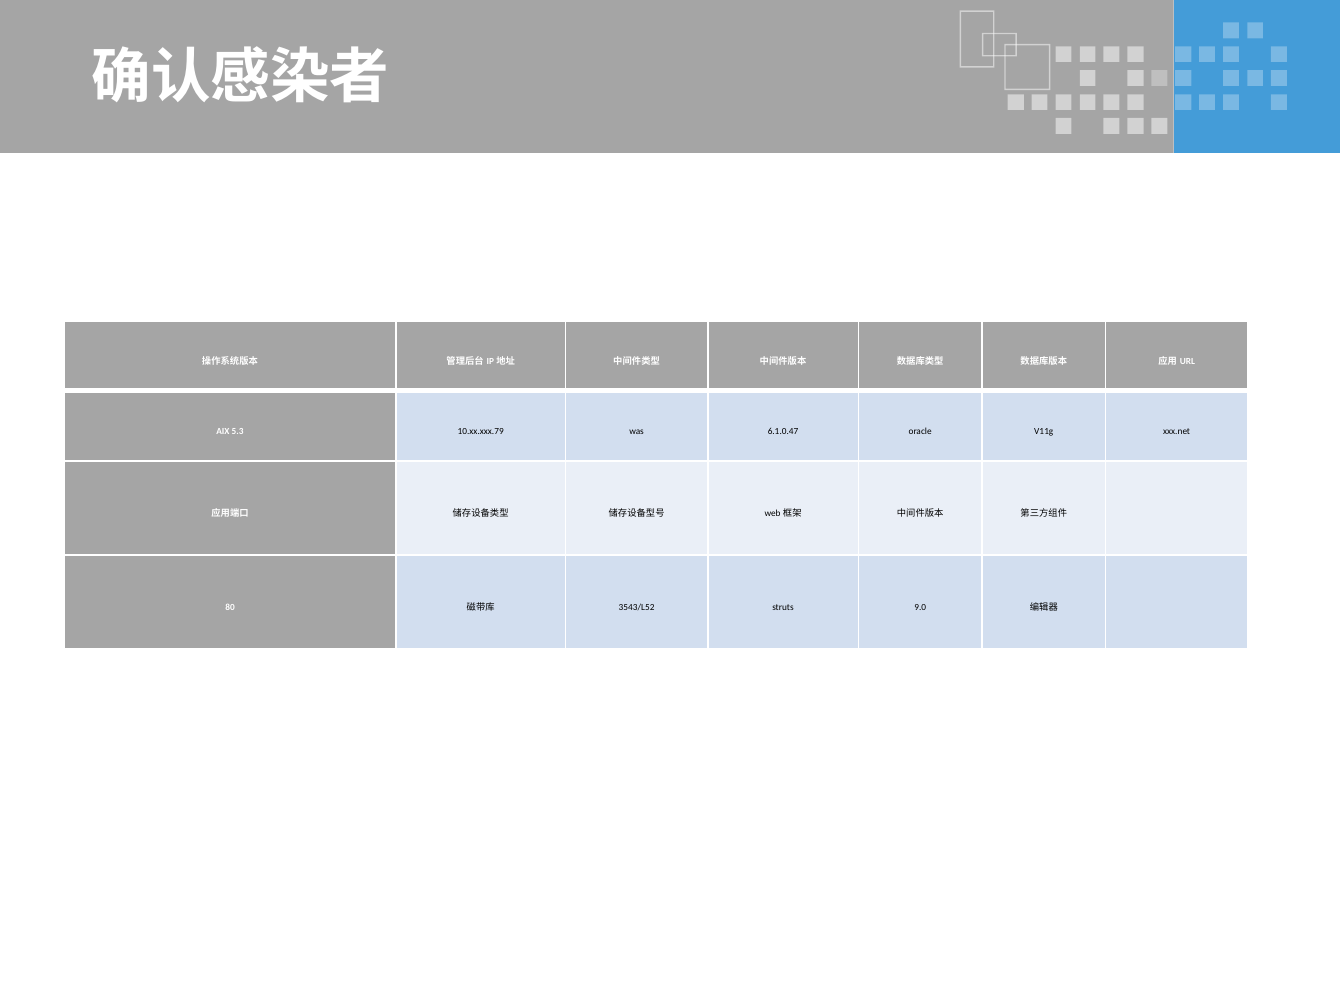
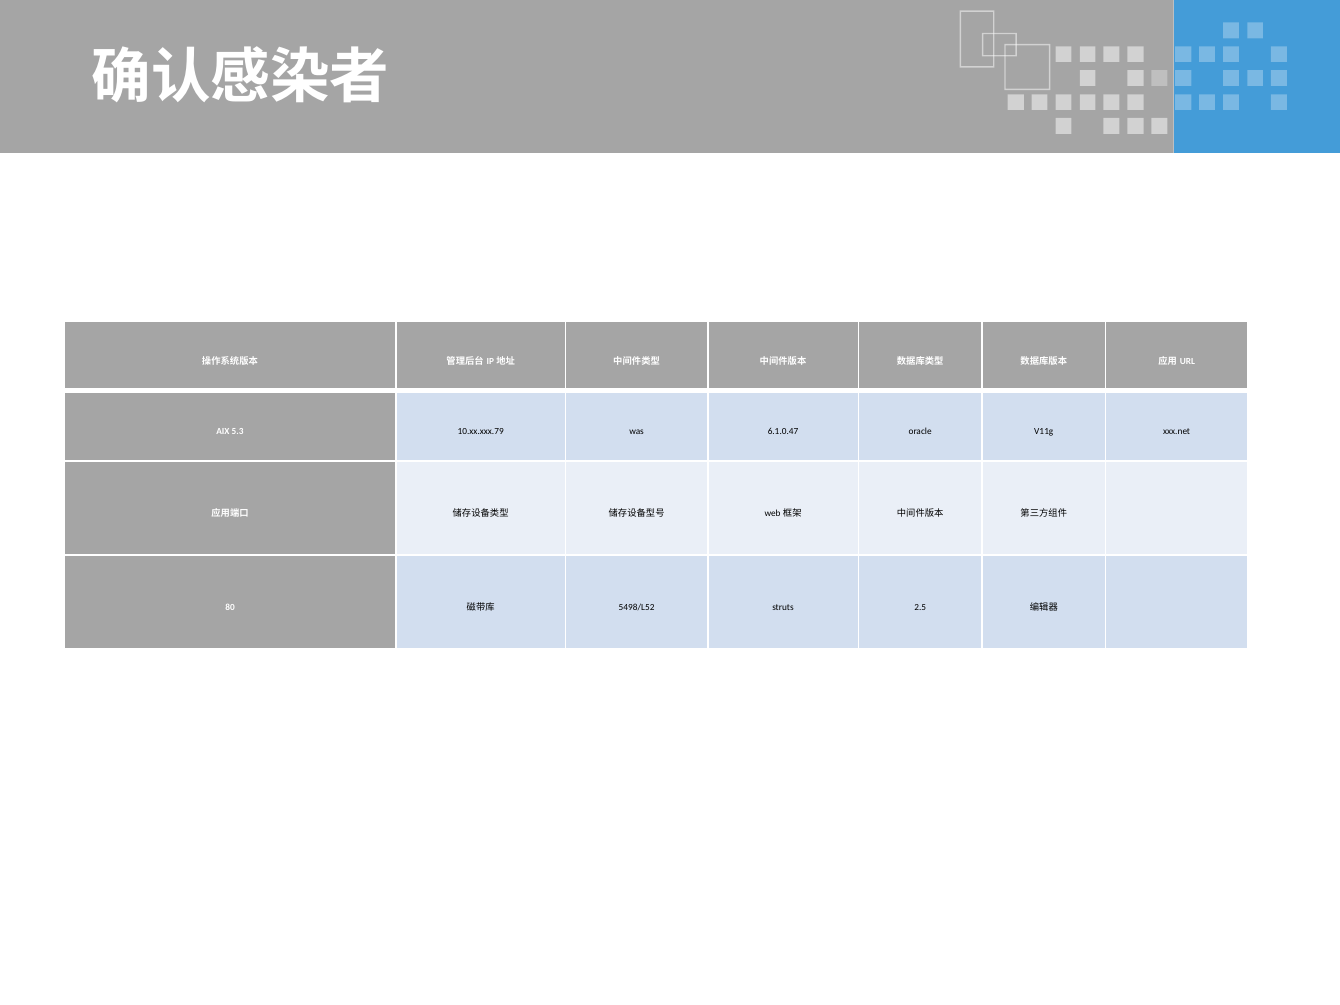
3543/L52: 3543/L52 -> 5498/L52 (637, 607)
9.0: 9.0 -> 2.5 (920, 607)
